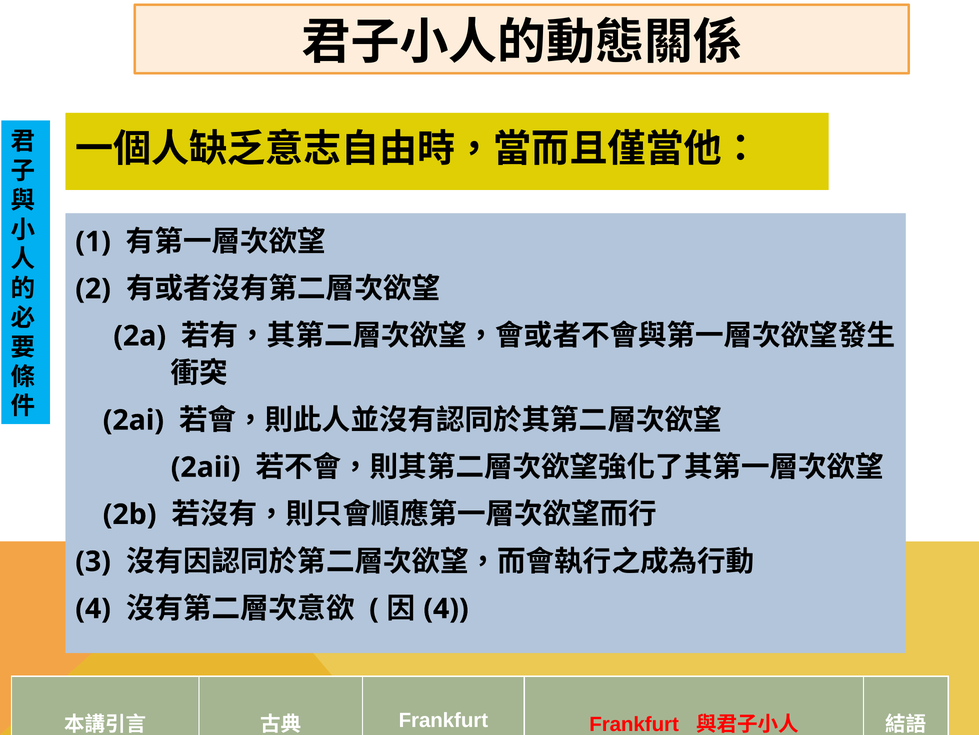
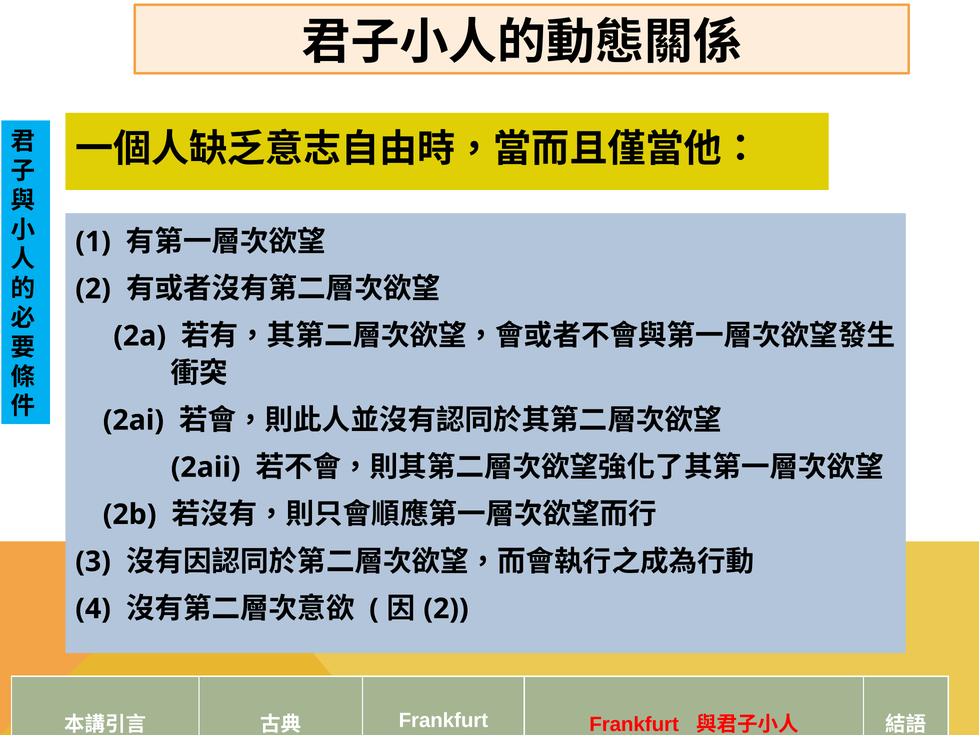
4: 4 -> 2 (446, 608)
